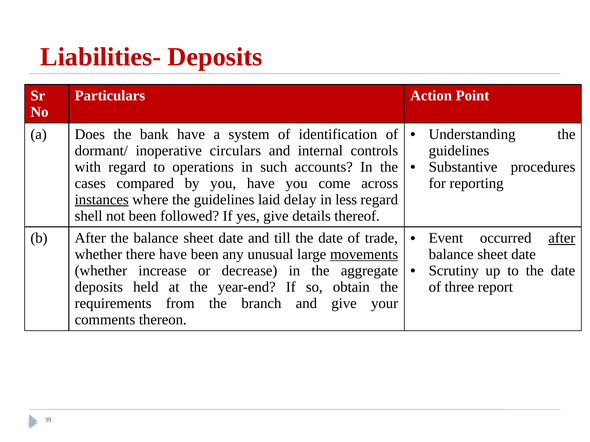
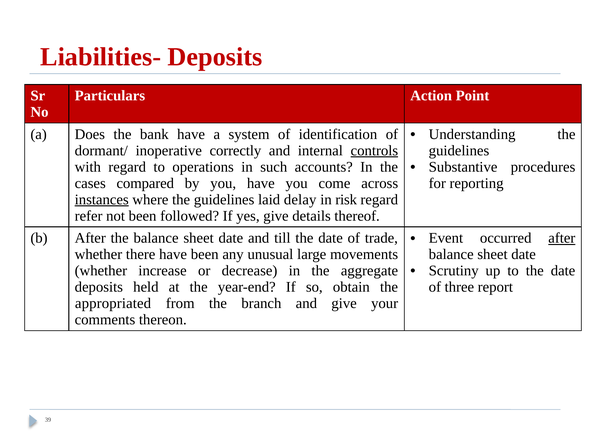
circulars: circulars -> correctly (235, 151)
controls underline: none -> present (374, 151)
less: less -> risk (346, 200)
shell: shell -> refer (89, 216)
movements underline: present -> none (364, 255)
requirements: requirements -> appropriated (113, 304)
